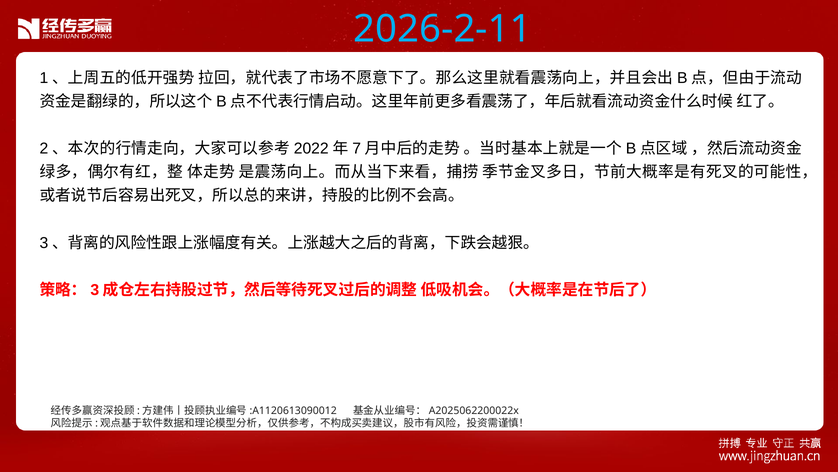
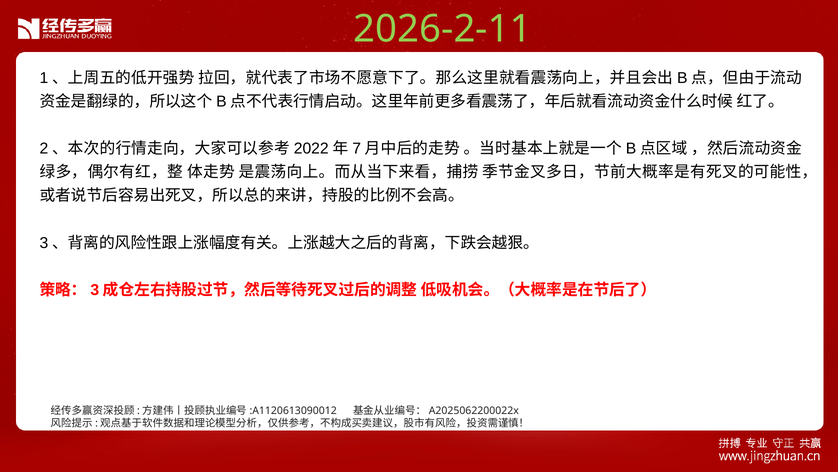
2026-2-11 colour: light blue -> light green (443, 29)
